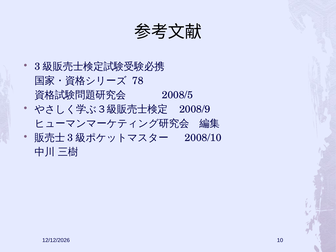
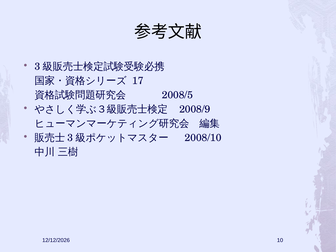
78: 78 -> 17 (138, 81)
